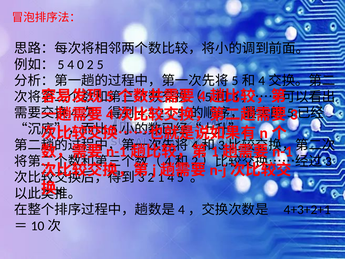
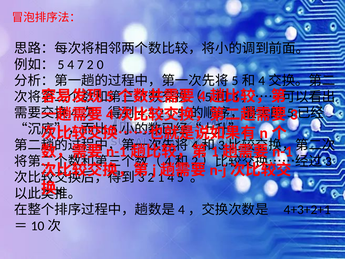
0: 0 -> 7 (81, 65)
2 5: 5 -> 0 (100, 65)
